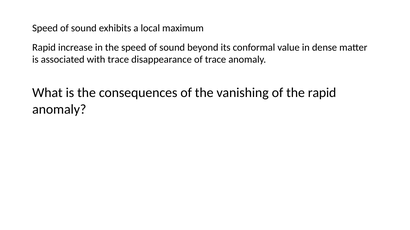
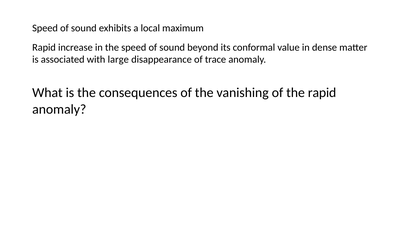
with trace: trace -> large (118, 60)
